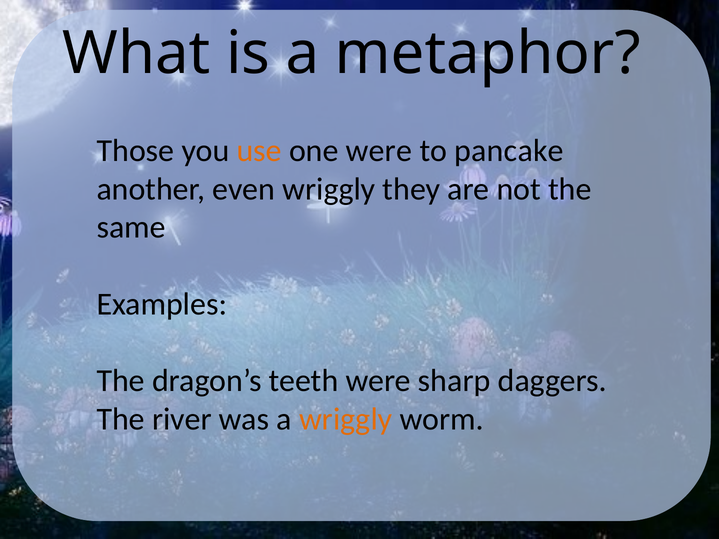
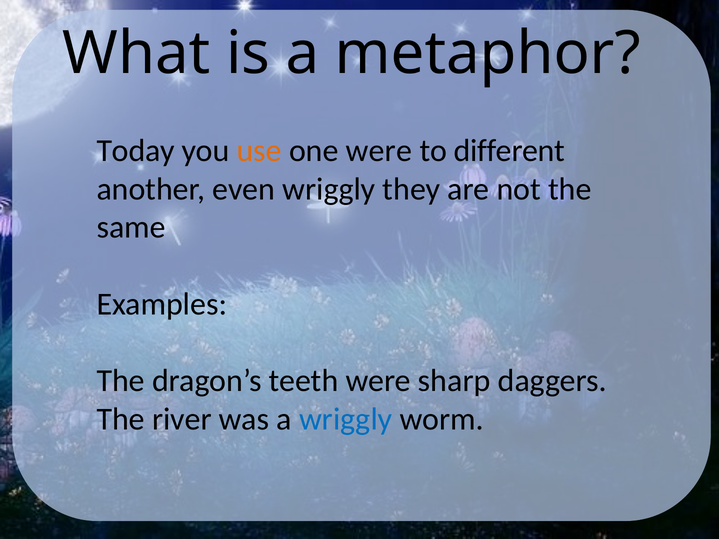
Those: Those -> Today (136, 151)
pancake: pancake -> different (509, 151)
wriggly colour: orange -> blue (346, 419)
